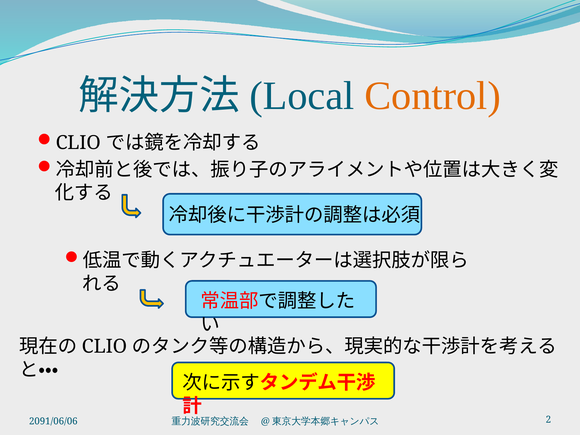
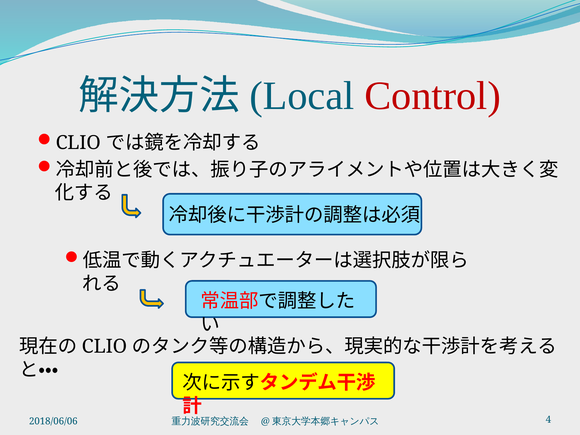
Control colour: orange -> red (433, 96)
2: 2 -> 4 (548, 420)
2091/06/06: 2091/06/06 -> 2018/06/06 (53, 421)
